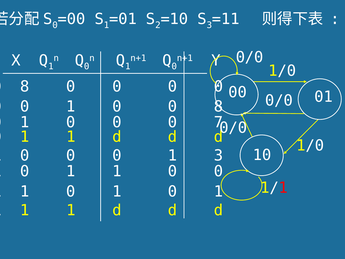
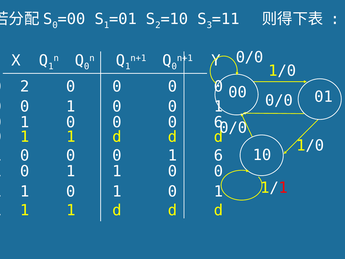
8: 8 -> 2 (25, 86)
8: 8 -> 1 (219, 106)
0 7: 7 -> 6 (219, 122)
1 3: 3 -> 6 (219, 155)
